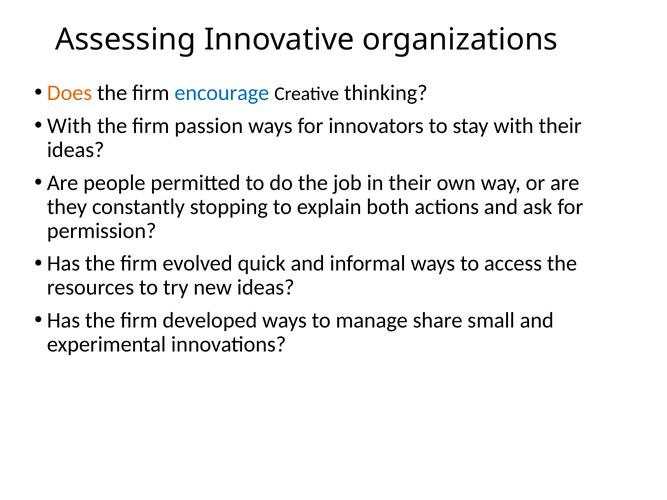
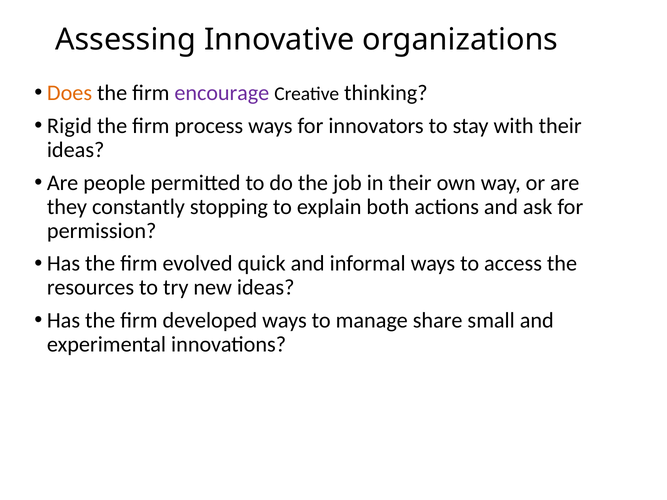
encourage colour: blue -> purple (222, 93)
With: With -> Rigid (69, 126)
passion: passion -> process (209, 126)
